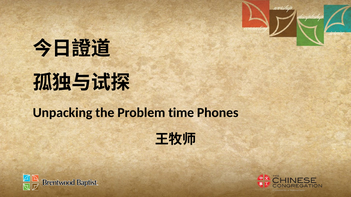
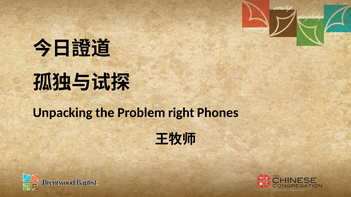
time: time -> right (181, 113)
